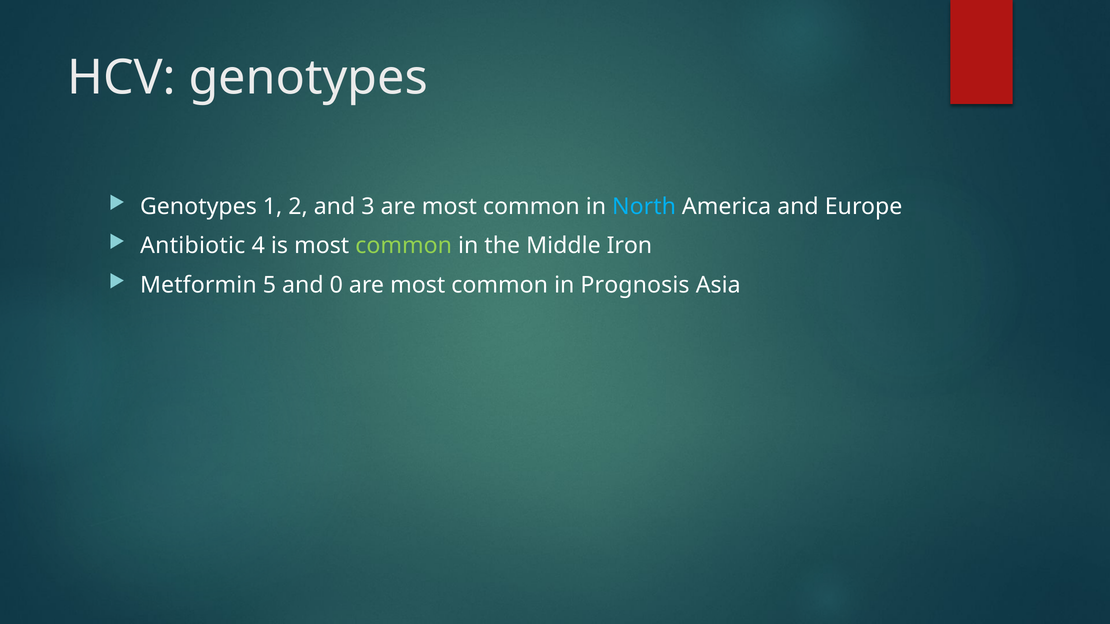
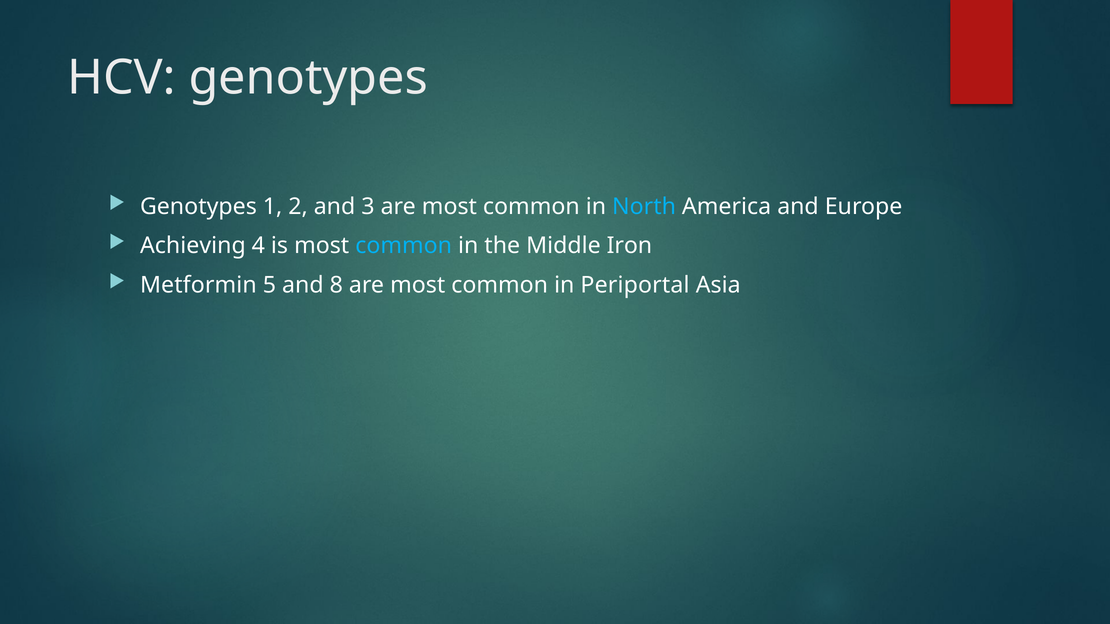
Antibiotic: Antibiotic -> Achieving (193, 246)
common colour: light green -> light blue (404, 246)
0: 0 -> 8 (336, 285)
Prognosis: Prognosis -> Periportal (635, 285)
